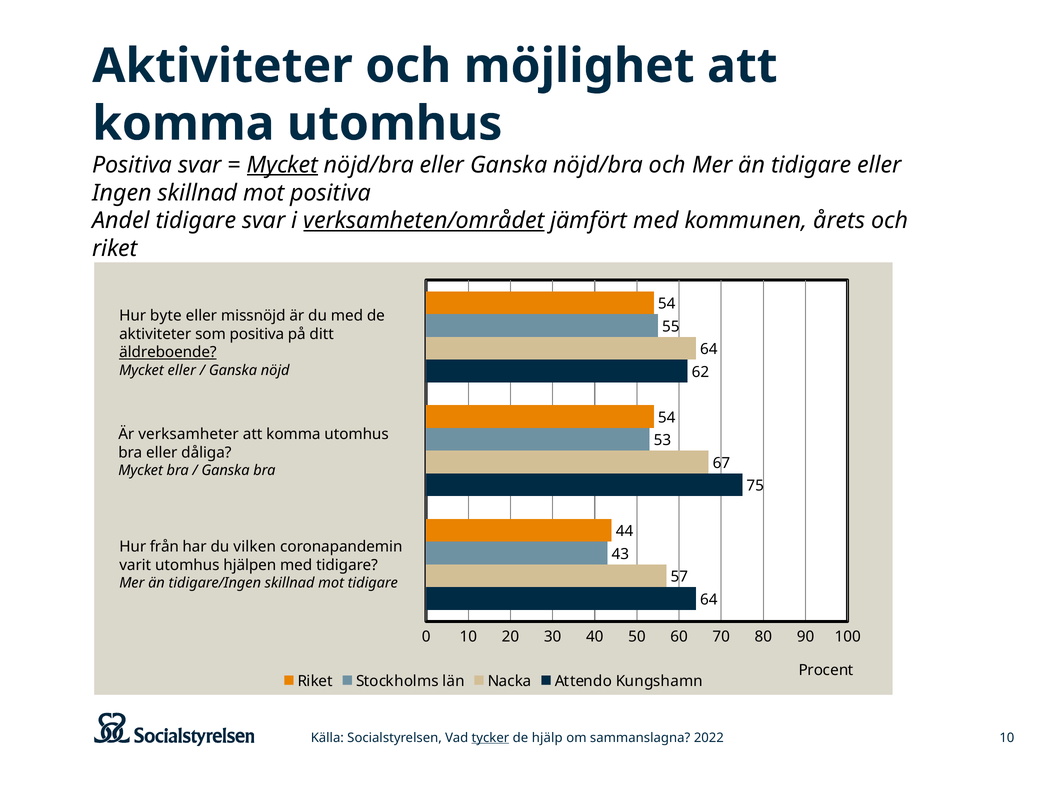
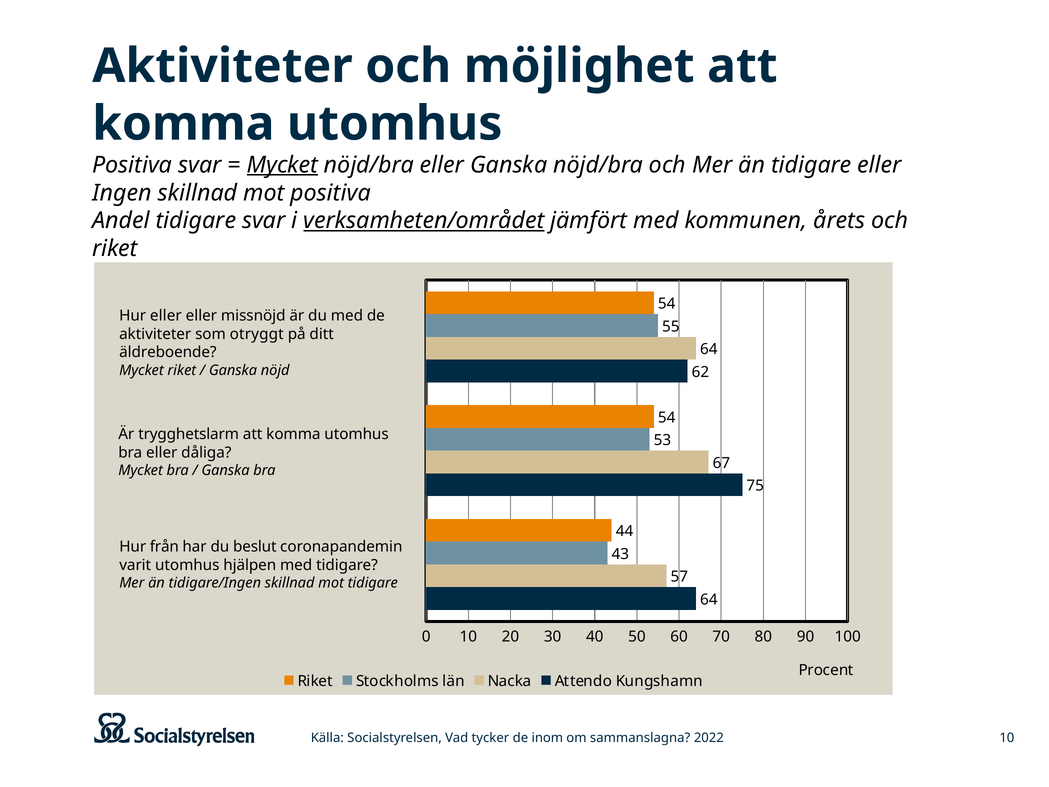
Hur byte: byte -> eller (166, 316)
som positiva: positiva -> otryggt (257, 334)
äldreboende underline: present -> none (168, 352)
Mycket eller: eller -> riket (182, 370)
verksamheter: verksamheter -> trygghetslarm (189, 434)
vilken: vilken -> beslut (255, 547)
tycker underline: present -> none (490, 737)
hjälp: hjälp -> inom (547, 737)
